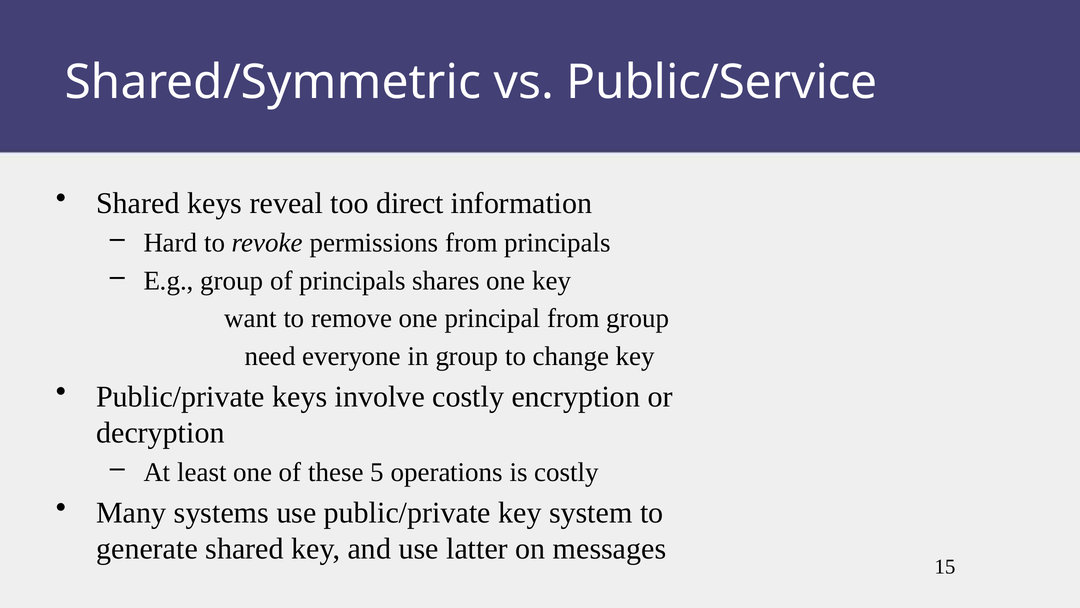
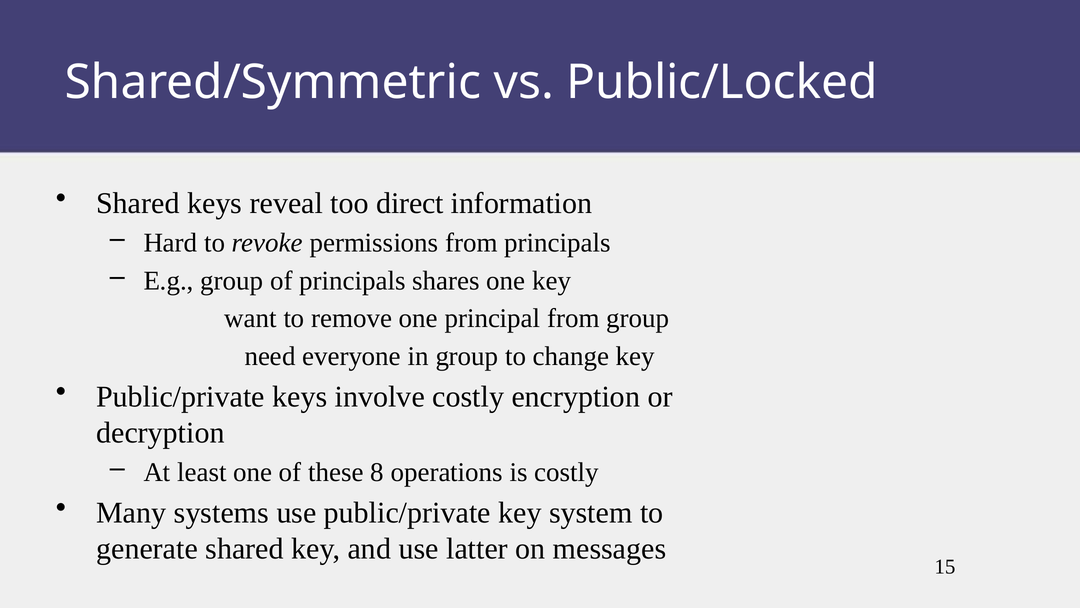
Public/Service: Public/Service -> Public/Locked (722, 82)
5: 5 -> 8 (377, 472)
